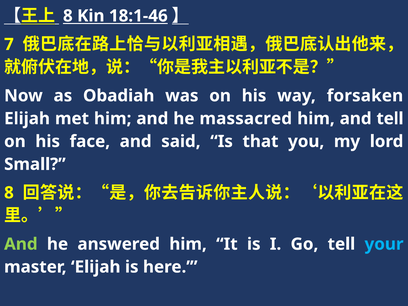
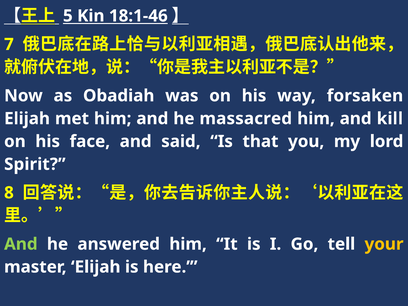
8: 8 -> 5 (68, 16)
and tell: tell -> kill (390, 119)
Small: Small -> Spirit (35, 164)
your colour: light blue -> yellow (384, 244)
